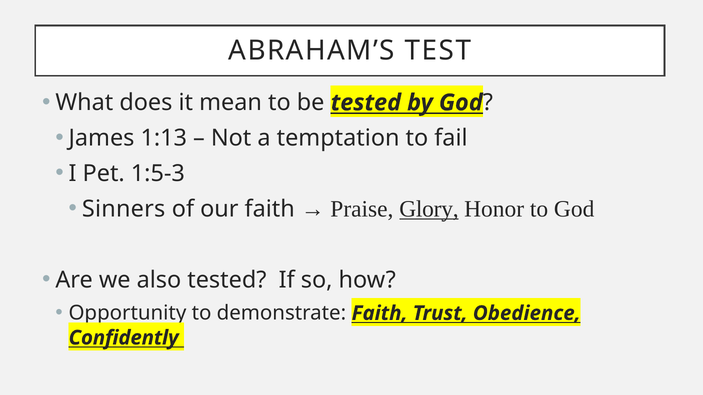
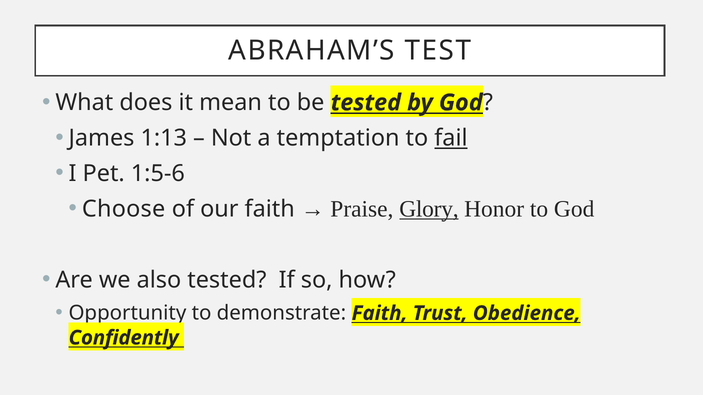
fail underline: none -> present (451, 138)
1:5-3: 1:5-3 -> 1:5-6 (158, 174)
Sinners: Sinners -> Choose (124, 209)
